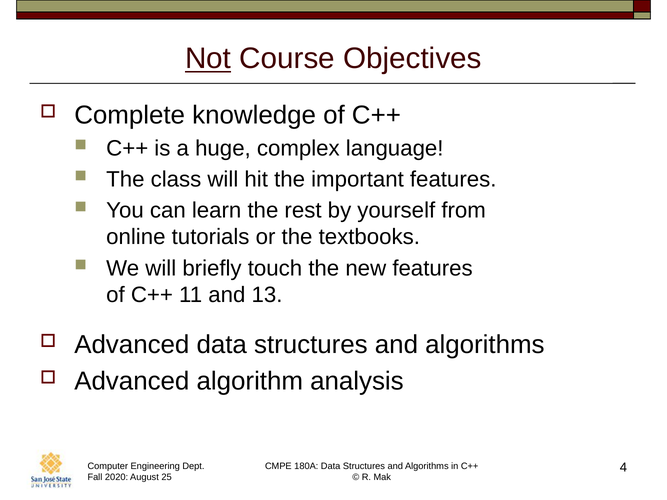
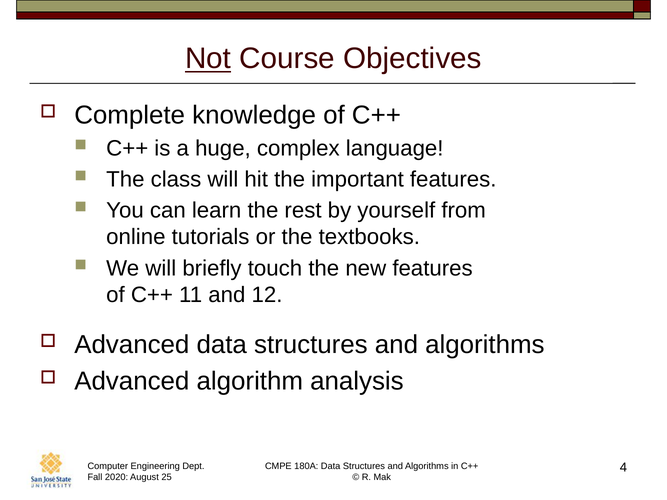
13: 13 -> 12 (267, 295)
